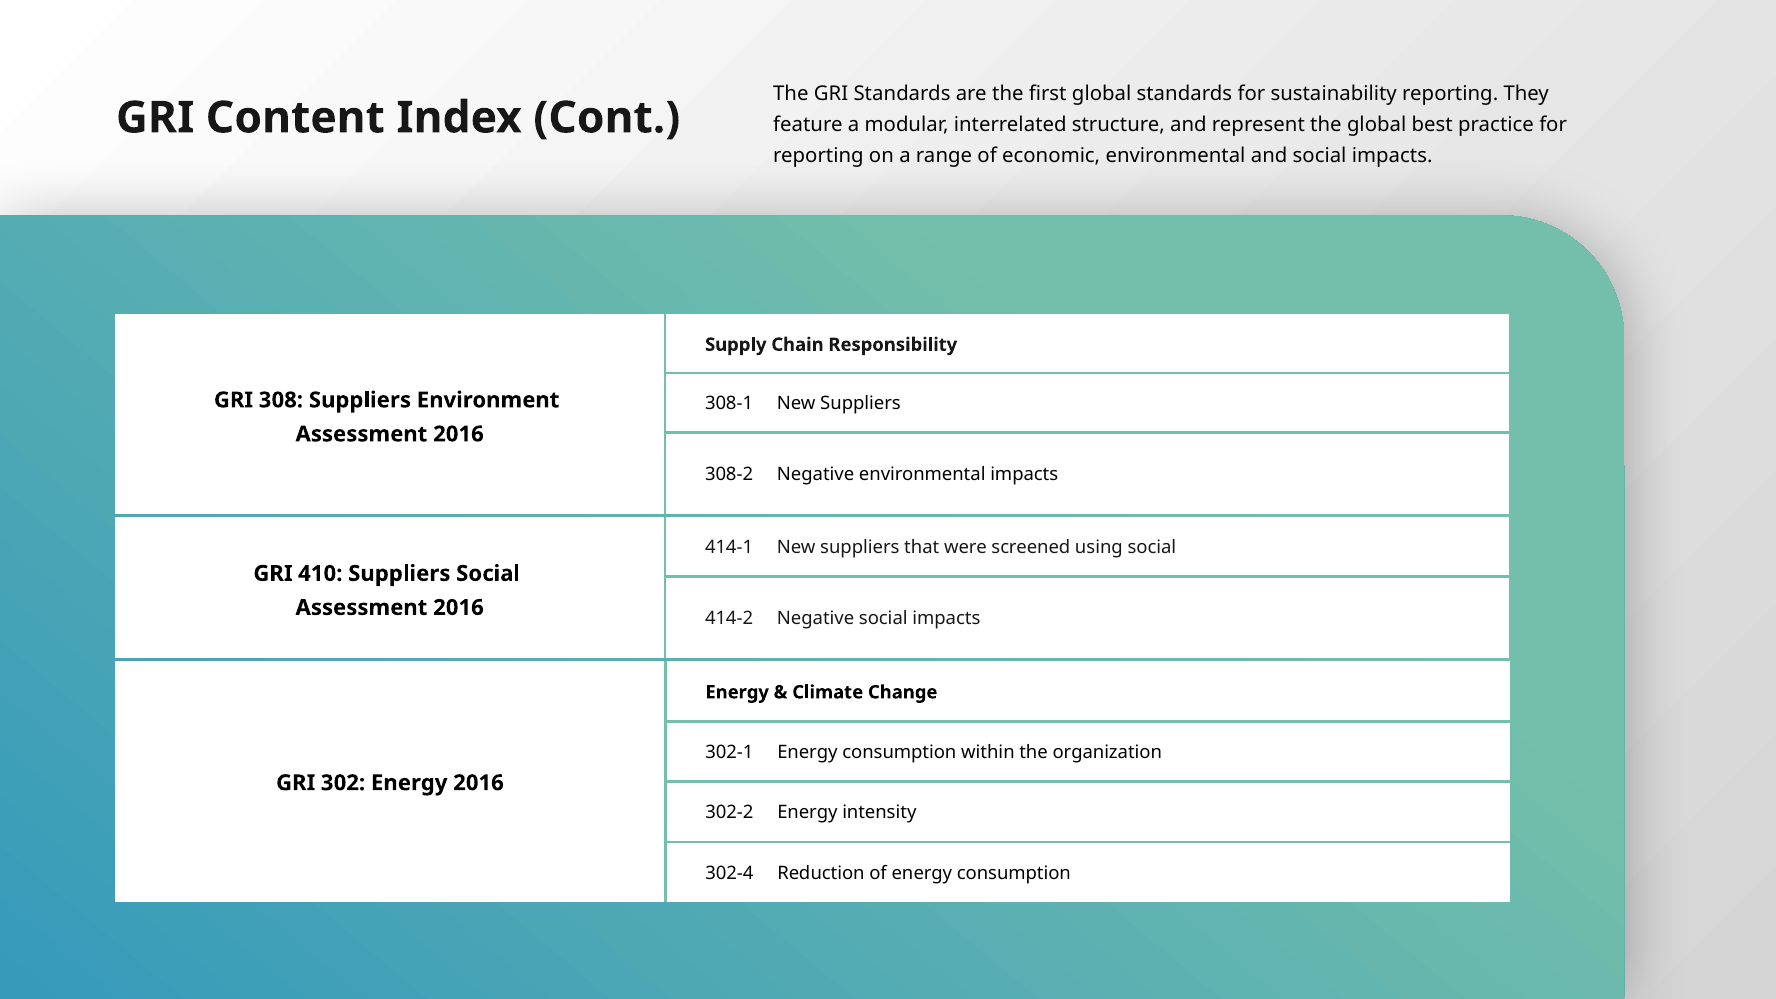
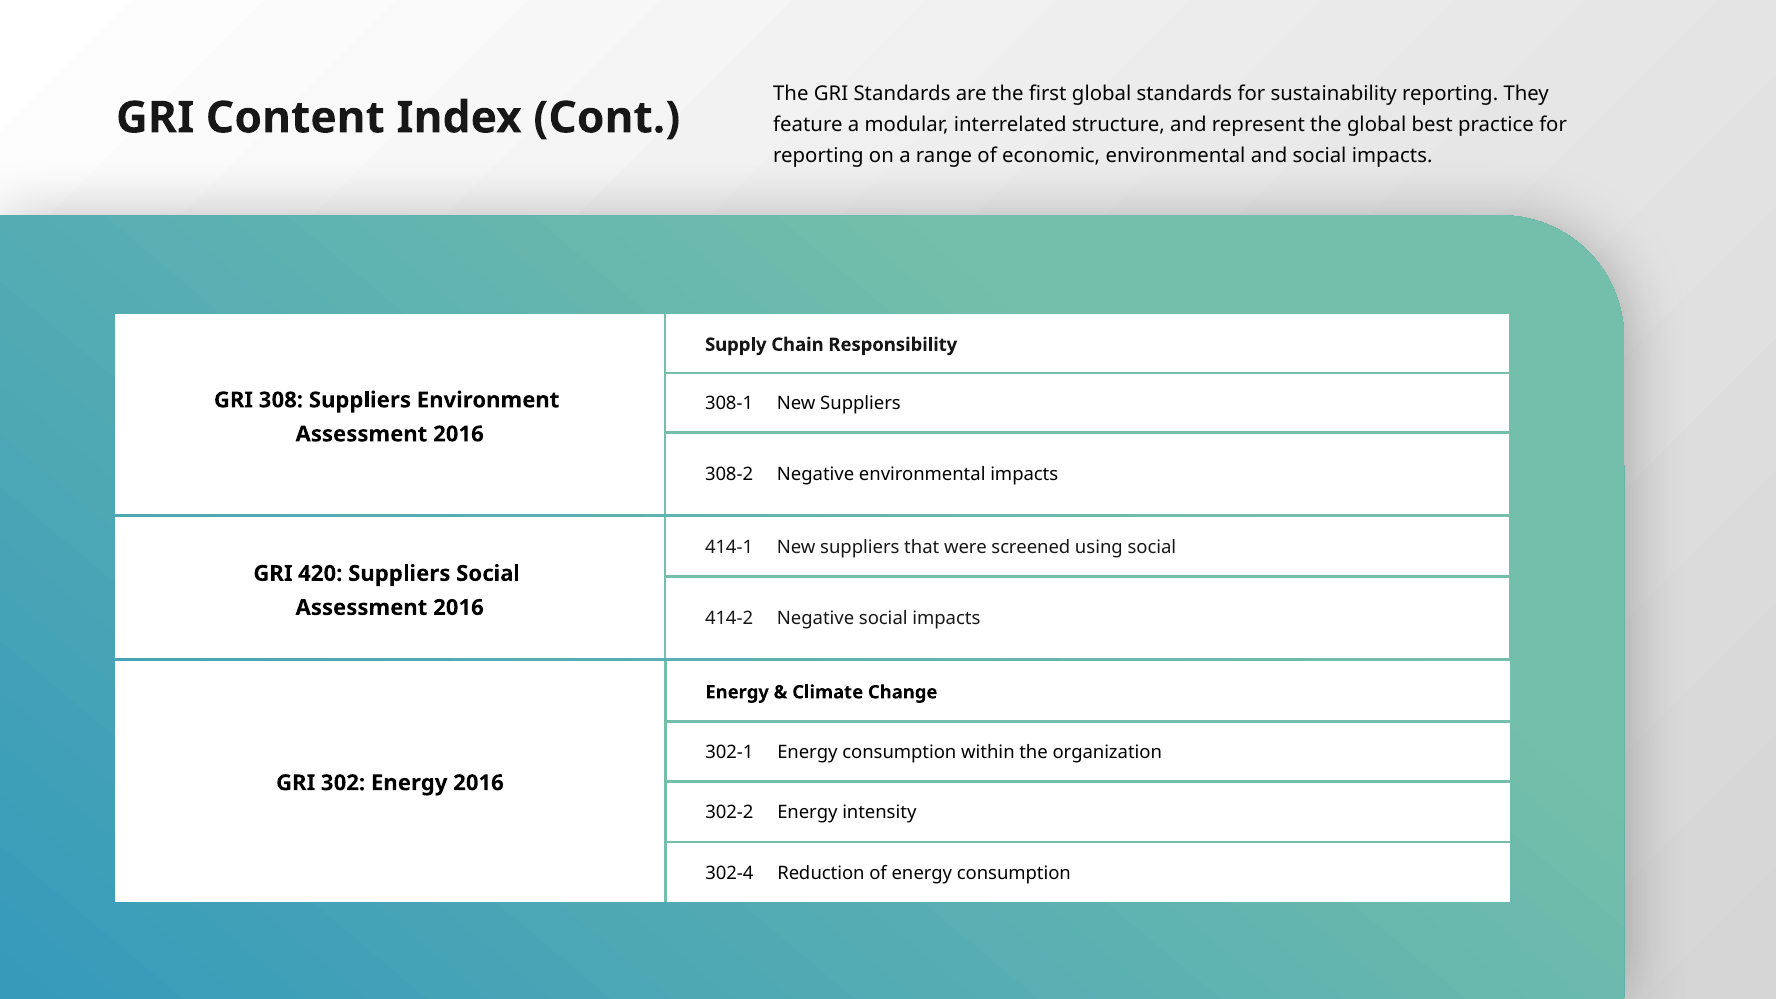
410: 410 -> 420 (320, 574)
